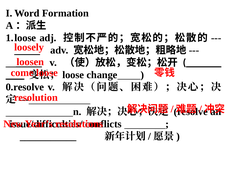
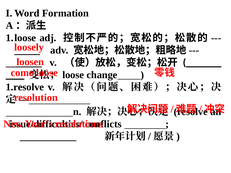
0.resolve: 0.resolve -> 1.resolve (25, 87)
